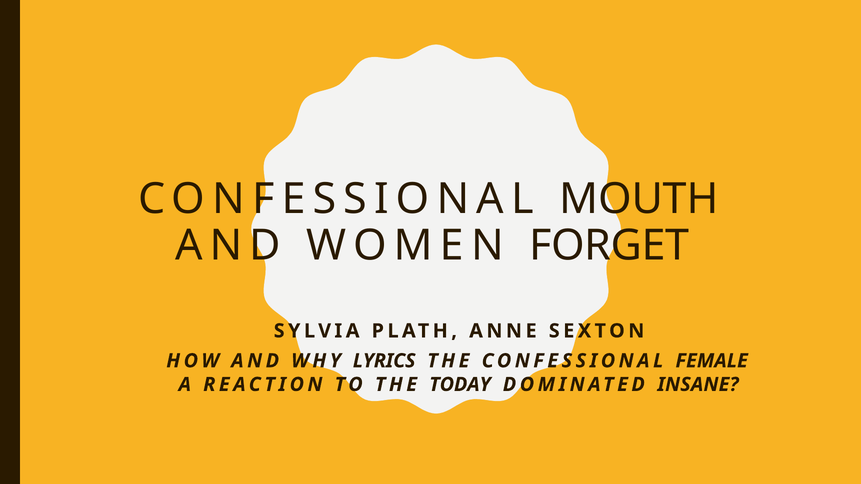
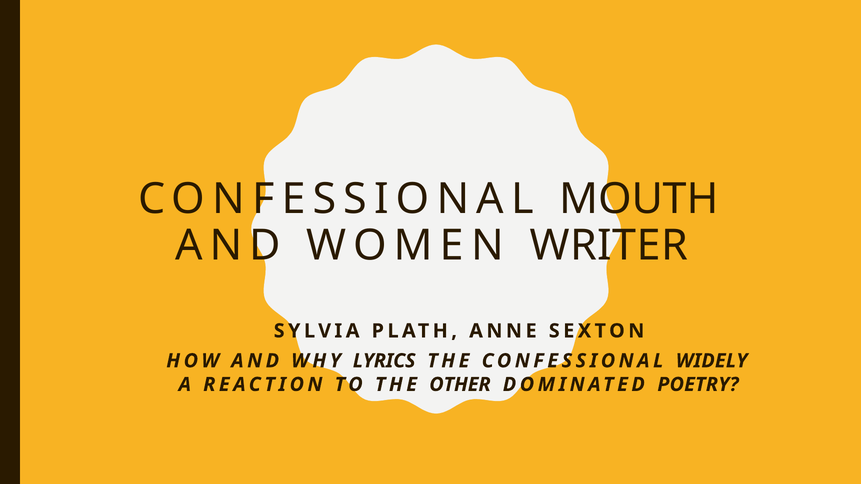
FORGET: FORGET -> WRITER (609, 246)
FEMALE: FEMALE -> WIDELY (712, 361)
TODAY: TODAY -> OTHER (460, 385)
INSANE: INSANE -> POETRY (698, 385)
